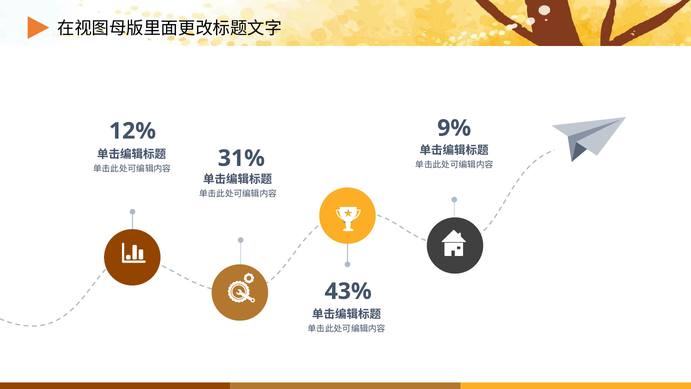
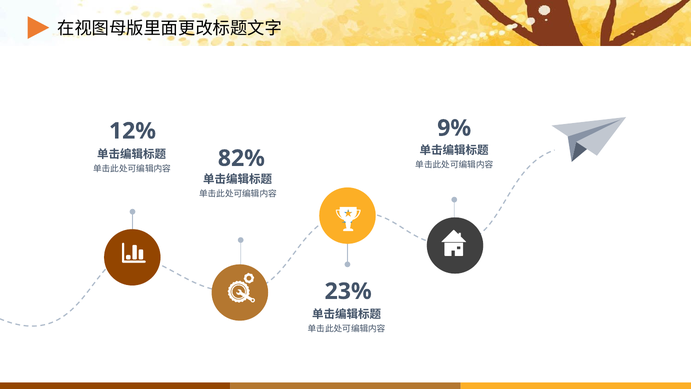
31%: 31% -> 82% (241, 158)
43%: 43% -> 23% (348, 291)
